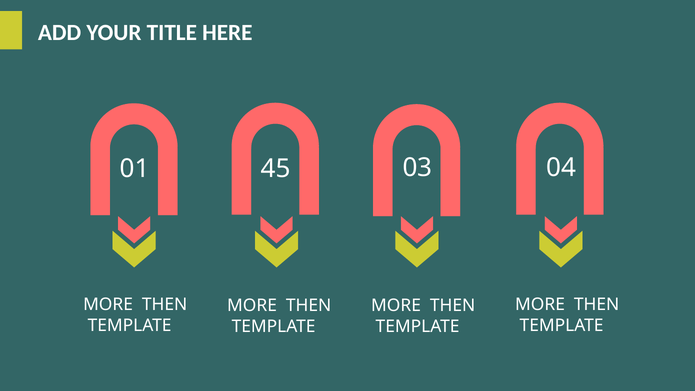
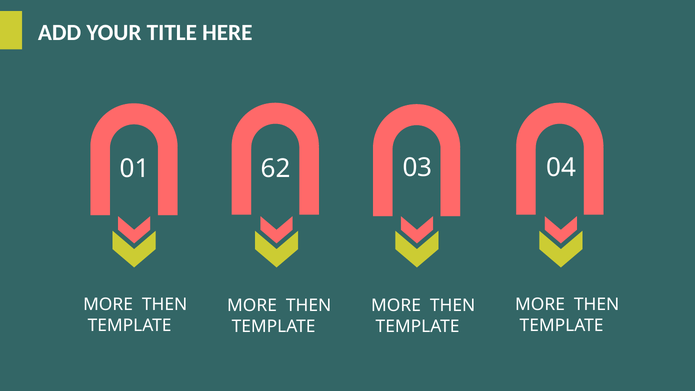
45: 45 -> 62 (276, 169)
